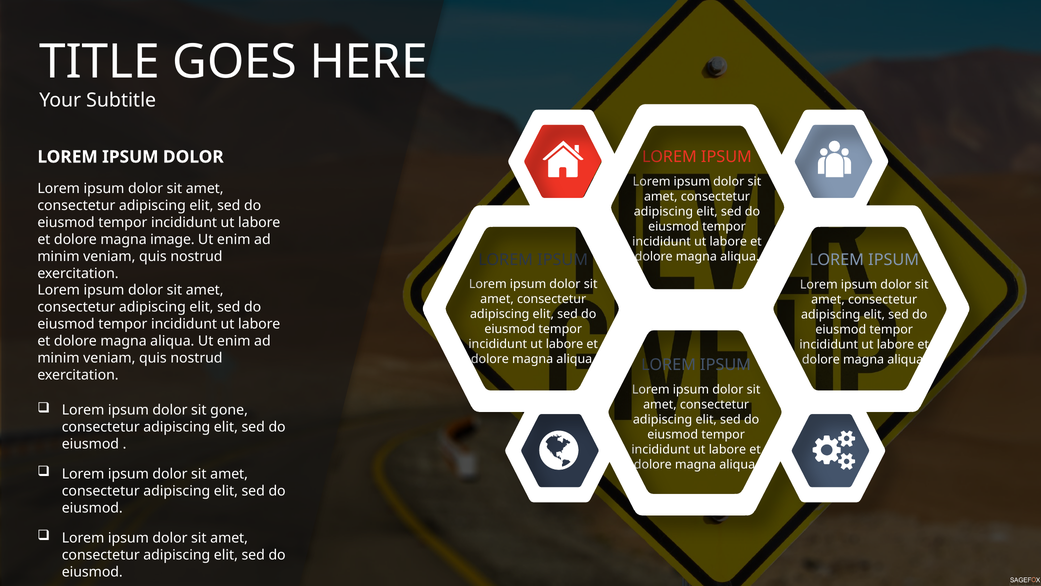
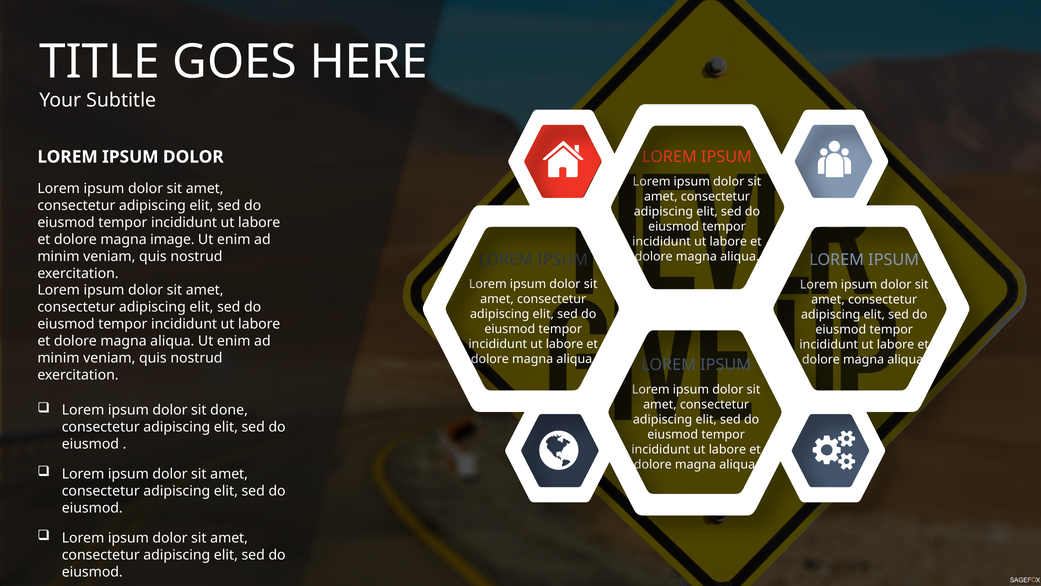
gone: gone -> done (229, 410)
